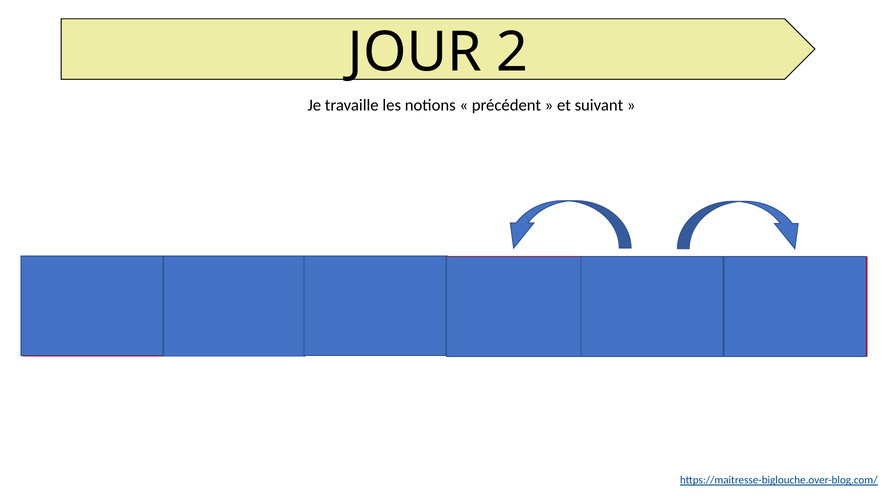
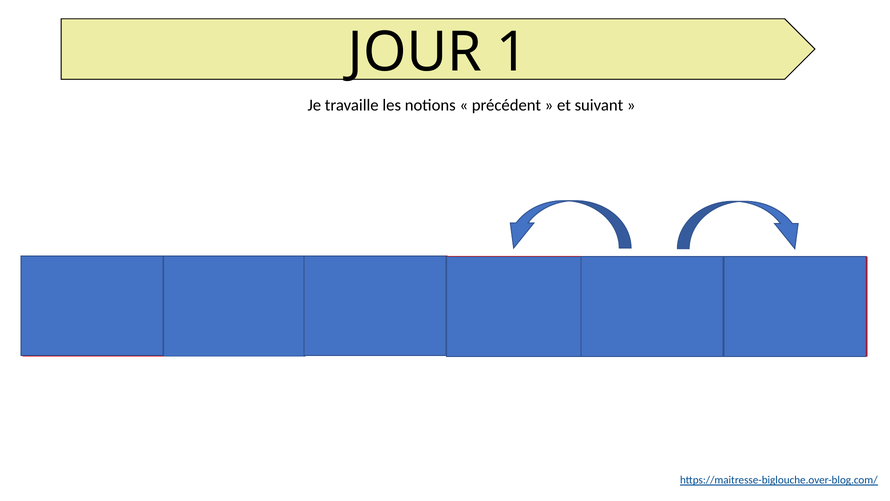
JOUR 2: 2 -> 1 (512, 52)
